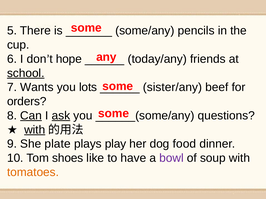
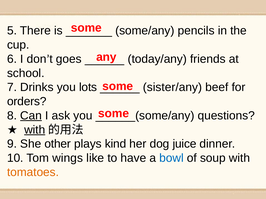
hope: hope -> goes (69, 59)
school underline: present -> none (26, 73)
Wants: Wants -> Drinks (37, 87)
ask underline: present -> none (61, 116)
plate: plate -> other (58, 144)
play: play -> kind (116, 144)
food: food -> juice (185, 144)
shoes: shoes -> wings (68, 158)
bowl colour: purple -> blue (172, 158)
